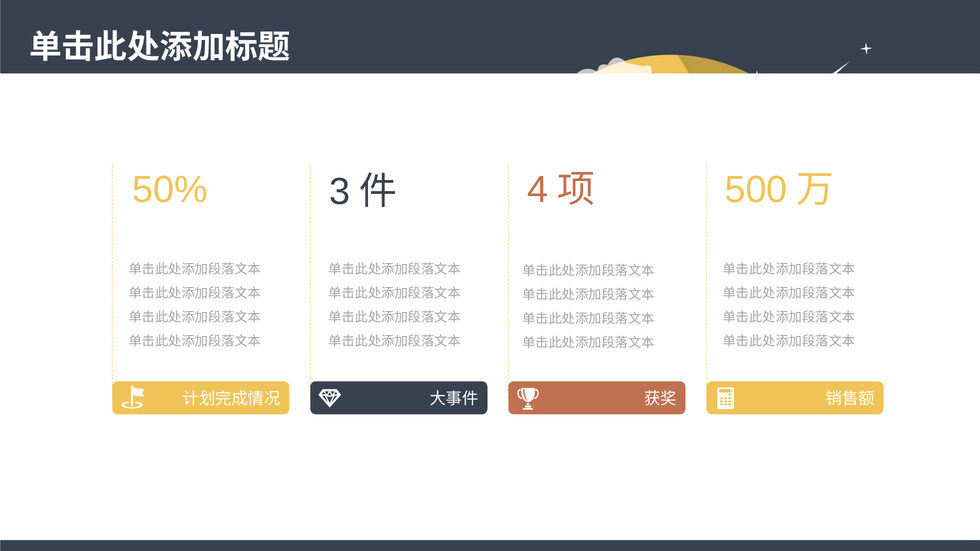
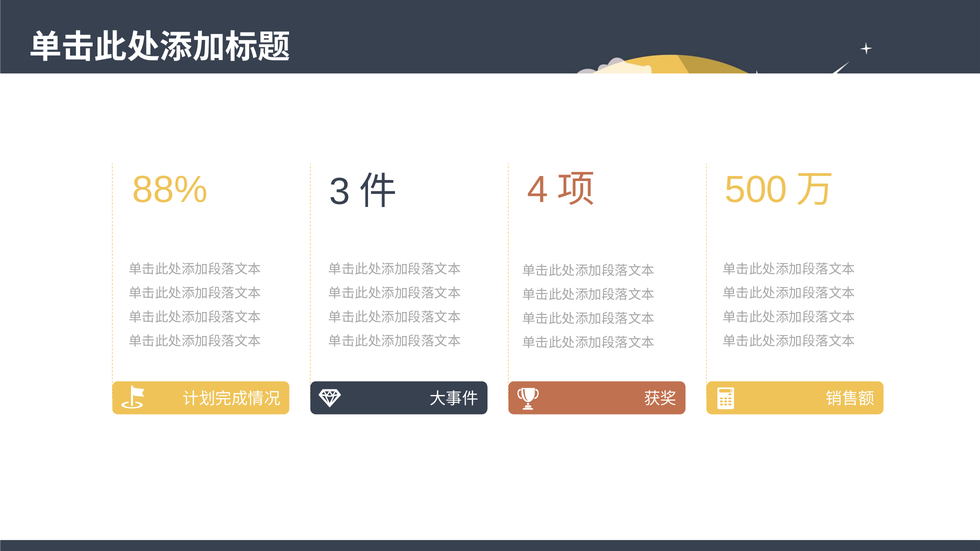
50%: 50% -> 88% (170, 190)
